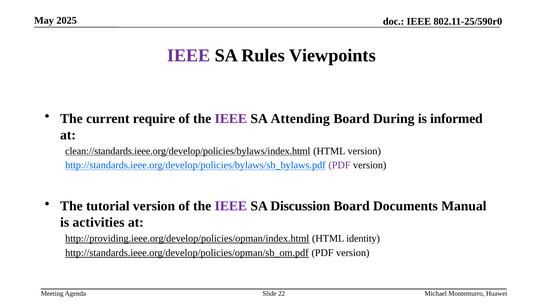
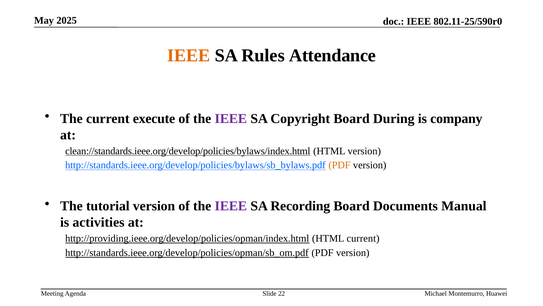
IEEE colour: purple -> orange (189, 56)
Viewpoints: Viewpoints -> Attendance (333, 56)
require: require -> execute (154, 118)
Attending: Attending -> Copyright (300, 118)
informed: informed -> company (456, 118)
PDF colour: purple -> orange (340, 165)
Discussion: Discussion -> Recording (300, 206)
HTML identity: identity -> current (363, 238)
